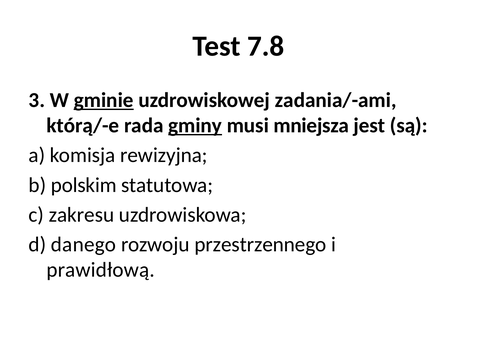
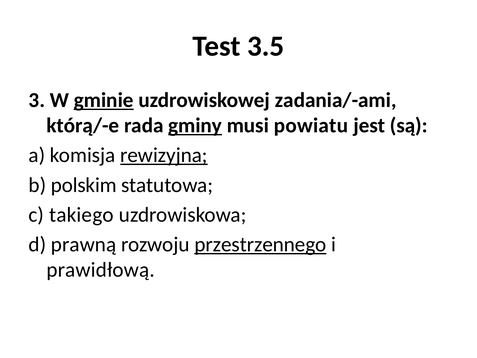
7.8: 7.8 -> 3.5 (266, 46)
mniejsza: mniejsza -> powiatu (311, 126)
rewizyjna underline: none -> present (164, 155)
zakresu: zakresu -> takiego (81, 215)
danego: danego -> prawną (84, 244)
przestrzennego underline: none -> present (260, 244)
